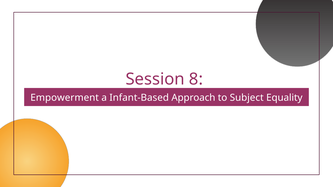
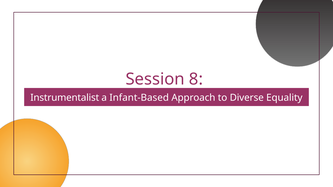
Empowerment: Empowerment -> Instrumentalist (65, 98)
Subject: Subject -> Diverse (247, 98)
